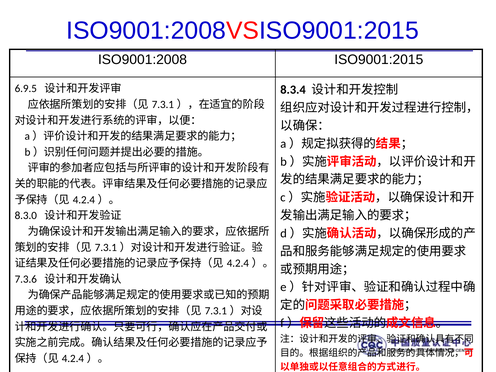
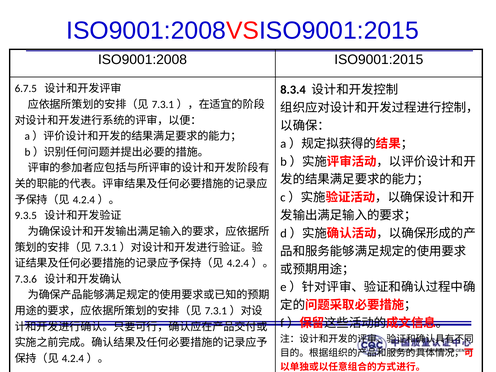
6.9.5: 6.9.5 -> 6.7.5 (26, 89)
8.3.0: 8.3.0 -> 9.3.5 (26, 216)
